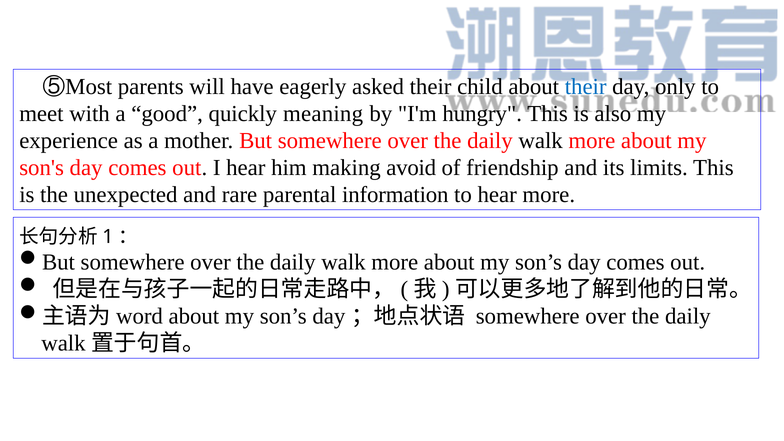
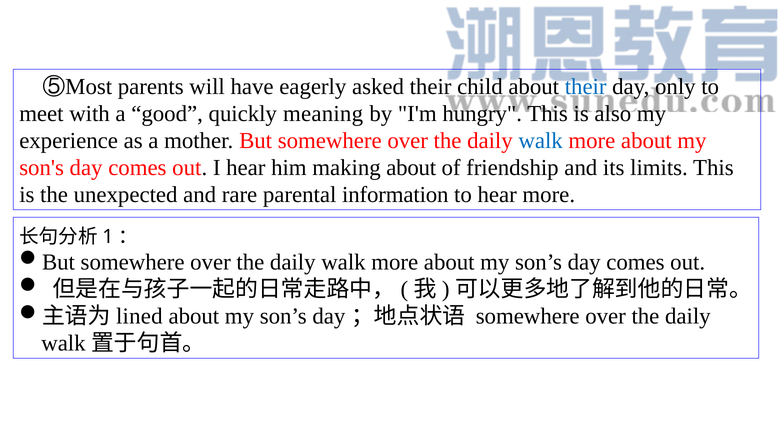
walk colour: black -> blue (541, 141)
making avoid: avoid -> about (411, 168)
word: word -> lined (139, 316)
